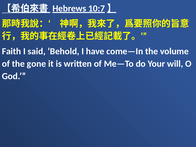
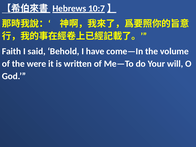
gone: gone -> were (36, 64)
